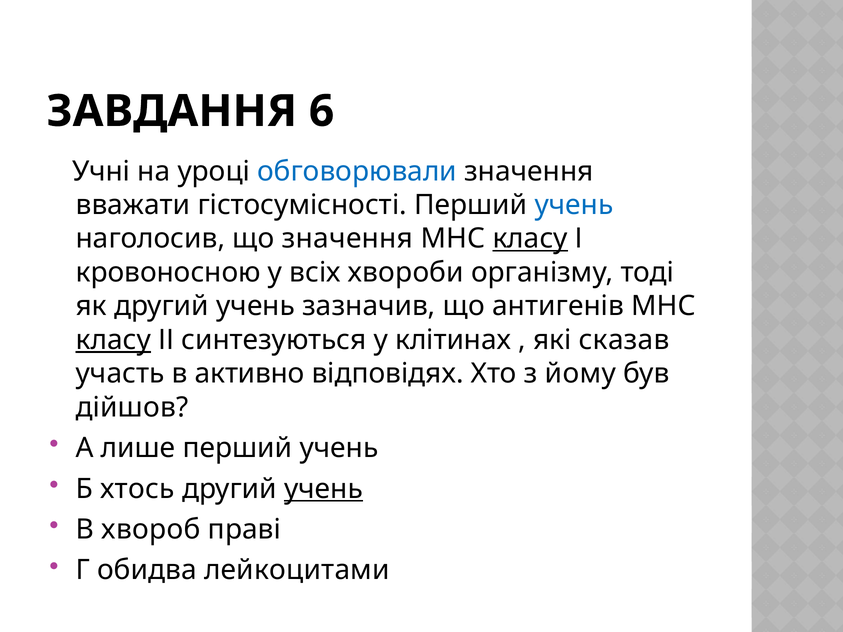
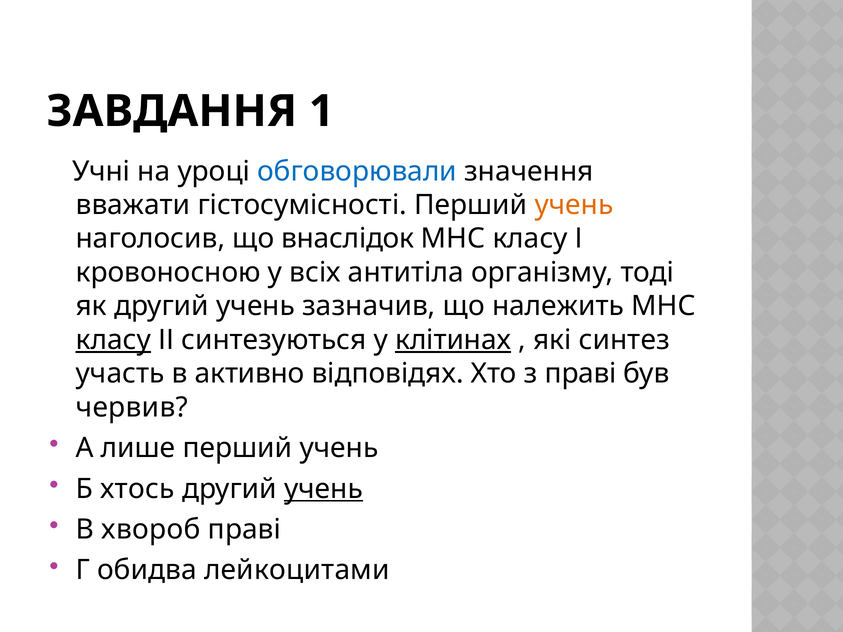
6: 6 -> 1 (322, 111)
учень colour: blue -> orange (574, 205)
що значення: значення -> внаслідок (348, 239)
класу underline: present -> none (530, 239)
хвороби: хвороби -> антитіла (406, 273)
антигенів: антигенів -> належить (558, 306)
клітинах underline: none -> present (453, 340)
сказав: сказав -> синтез (624, 340)
з йому: йому -> праві (581, 374)
дійшов: дійшов -> червив (132, 407)
